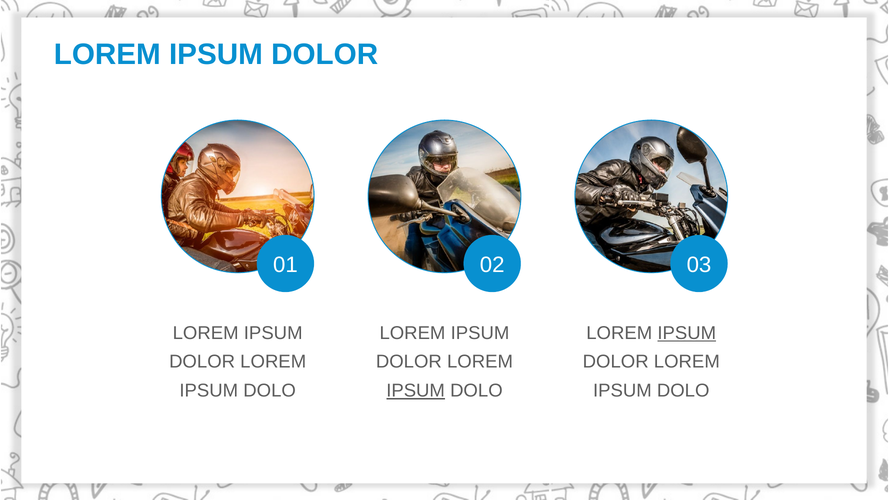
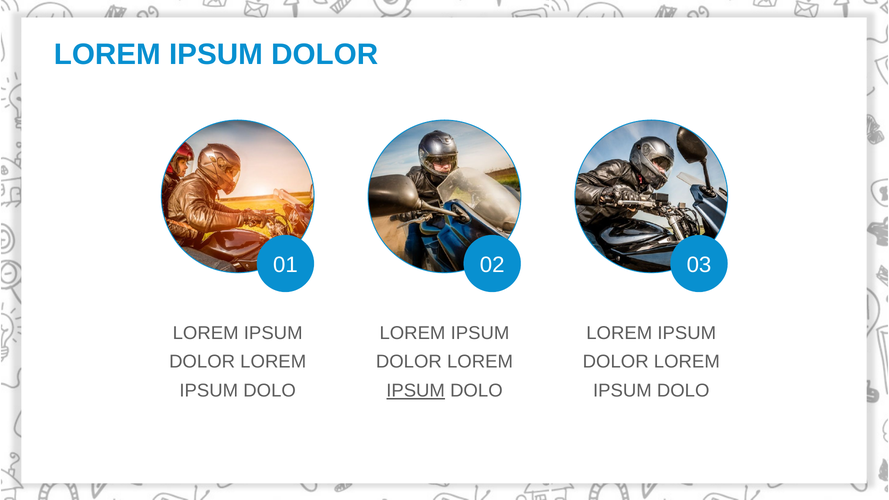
IPSUM underline: present -> none (687, 333)
